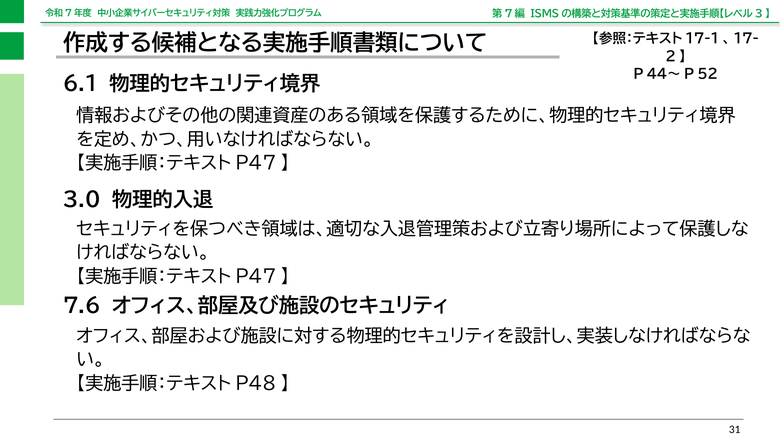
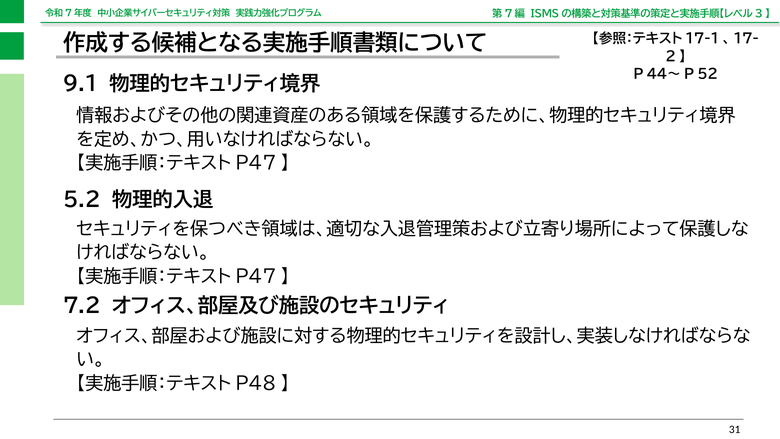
6.1: 6.1 -> 9.1 (80, 84)
3.0: 3.0 -> 5.2 (82, 200)
7.6: 7.6 -> 7.2 (82, 306)
